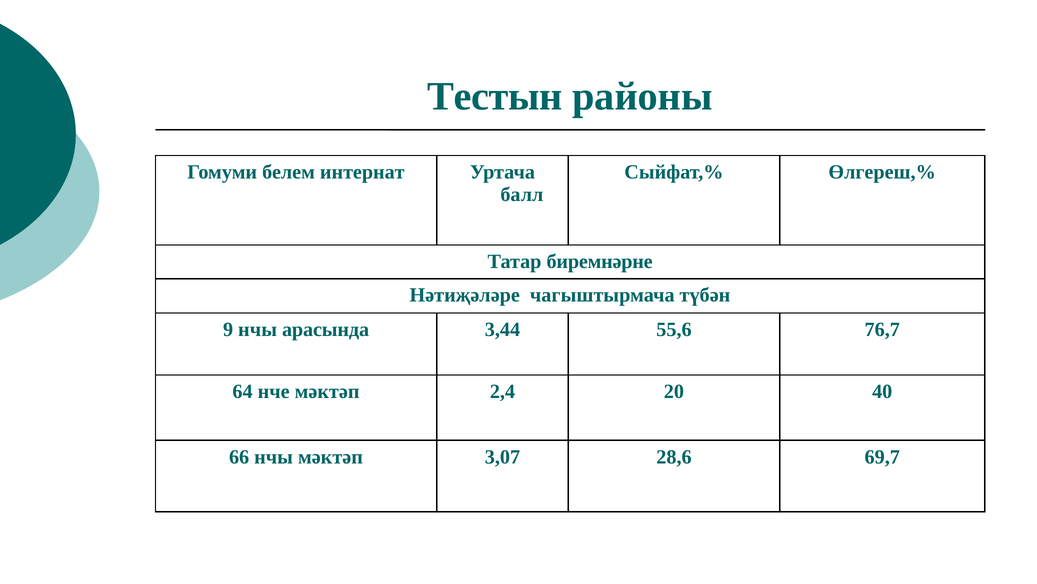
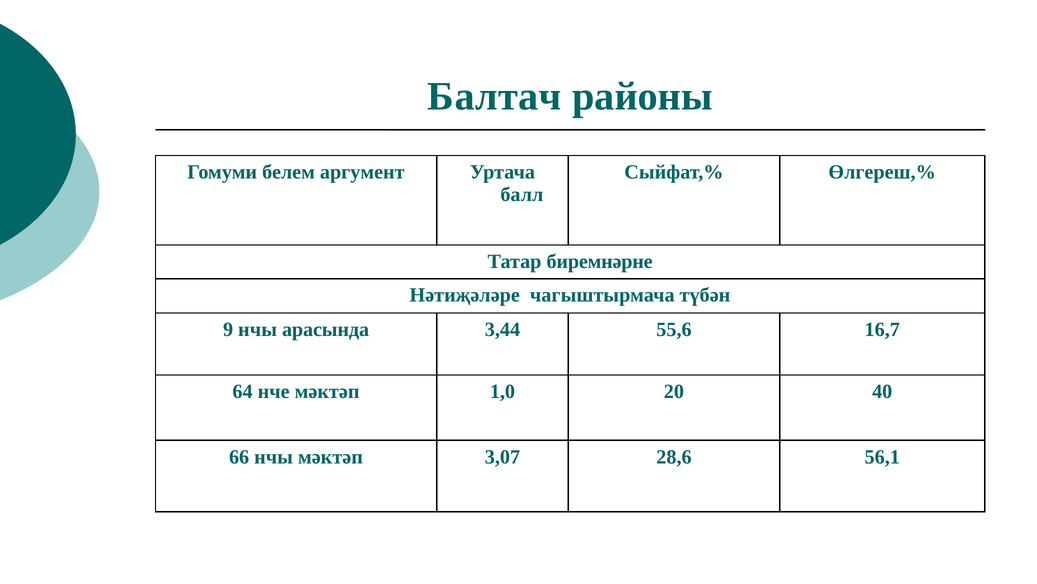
Тестын: Тестын -> Балтач (495, 96)
интернат: интернат -> аргумент (362, 172)
76,7: 76,7 -> 16,7 (882, 329)
2,4: 2,4 -> 1,0 (502, 391)
69,7: 69,7 -> 56,1 (882, 456)
